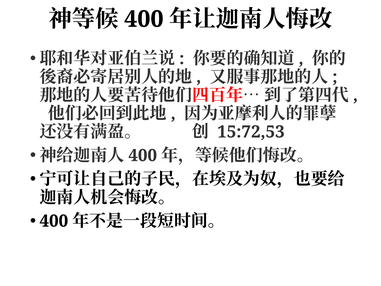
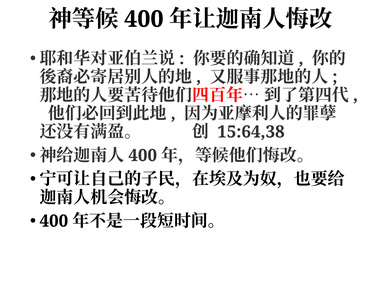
15:72,53: 15:72,53 -> 15:64,38 (251, 132)
